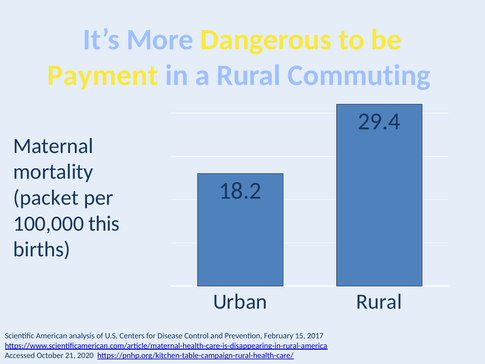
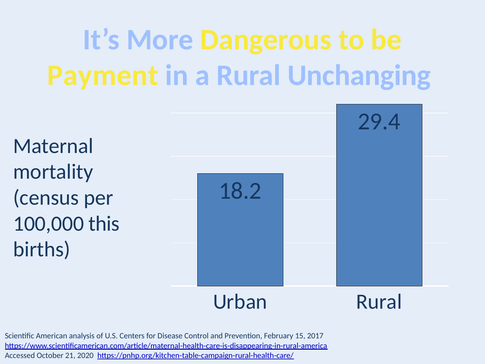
Commuting: Commuting -> Unchanging (359, 75)
packet: packet -> census (46, 198)
